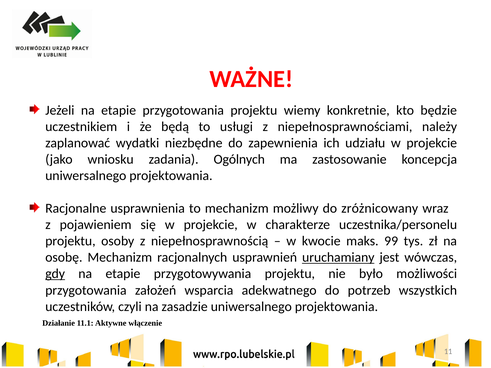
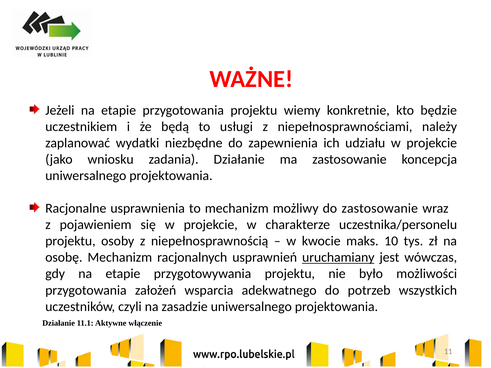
zadania Ogólnych: Ogólnych -> Działanie (239, 159)
do zróżnicowany: zróżnicowany -> zastosowanie (380, 209)
99: 99 -> 10 (391, 241)
gdy underline: present -> none (55, 274)
